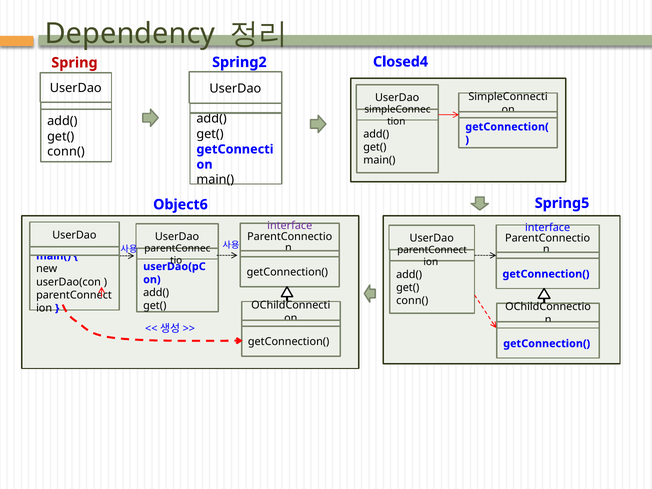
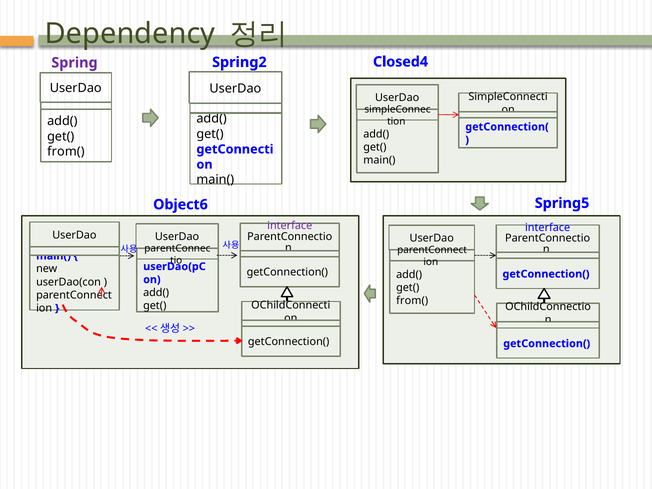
Spring colour: red -> purple (74, 63)
conn(: conn( -> from( (66, 152)
conn(: conn( -> from( (412, 301)
